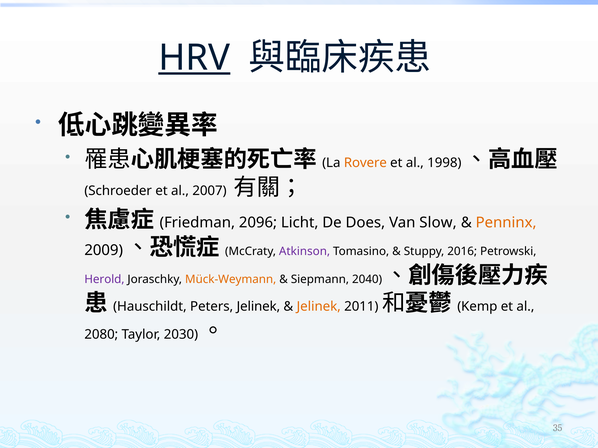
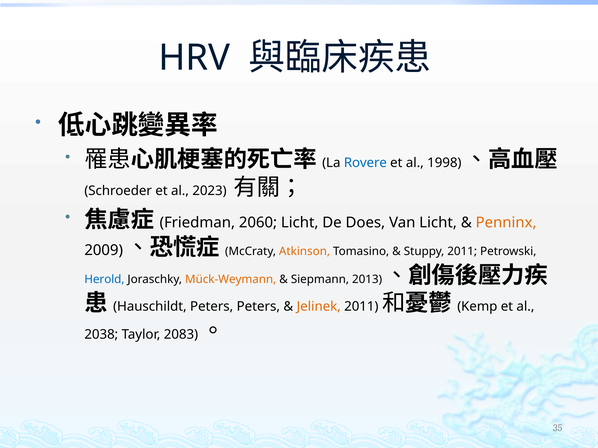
HRV underline: present -> none (194, 58)
Rovere colour: orange -> blue (365, 163)
2007: 2007 -> 2023 (209, 191)
2096: 2096 -> 2060 (258, 223)
Van Slow: Slow -> Licht (438, 223)
Atkinson colour: purple -> orange (305, 252)
Stuppy 2016: 2016 -> 2011 (462, 252)
Herold colour: purple -> blue (104, 280)
2040: 2040 -> 2013 (367, 280)
Peters Jelinek: Jelinek -> Peters (258, 307)
2080: 2080 -> 2038 (101, 335)
2030: 2030 -> 2083 (181, 335)
